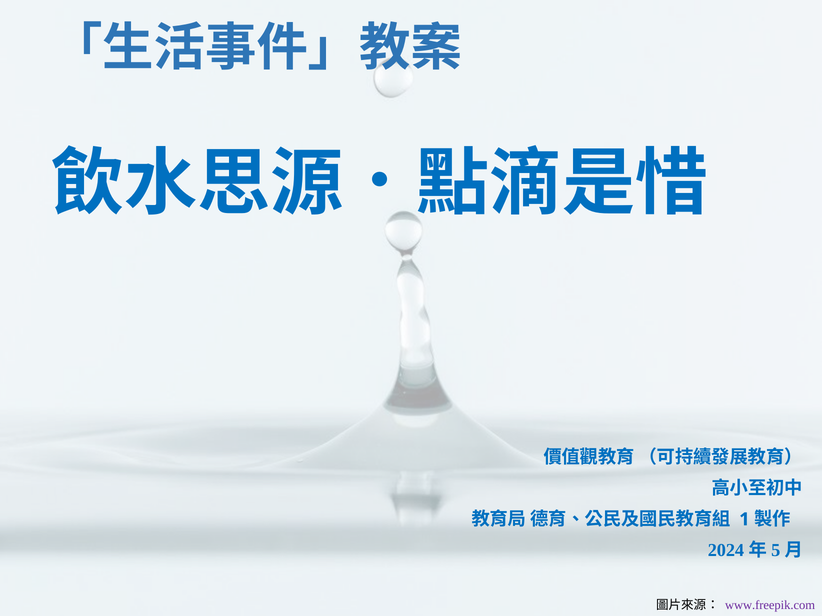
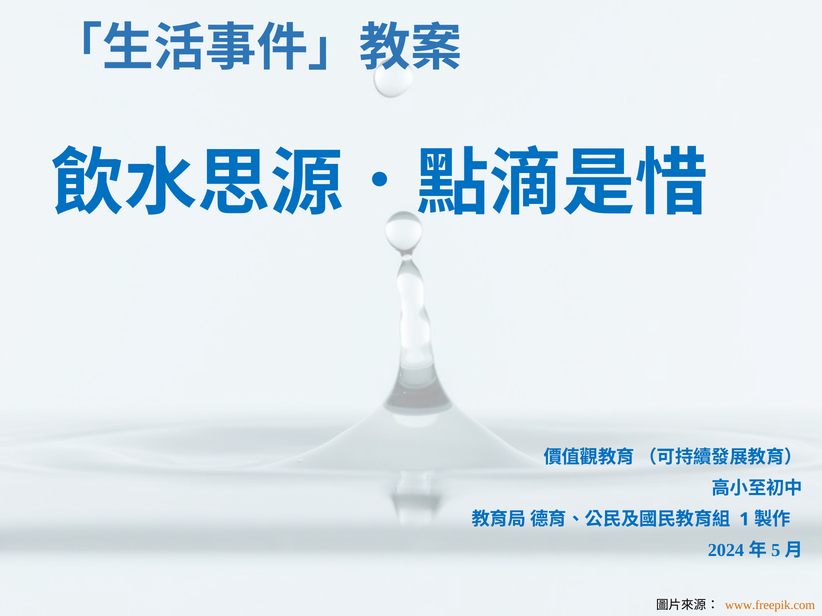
www.freepik.com colour: purple -> orange (770, 605)
